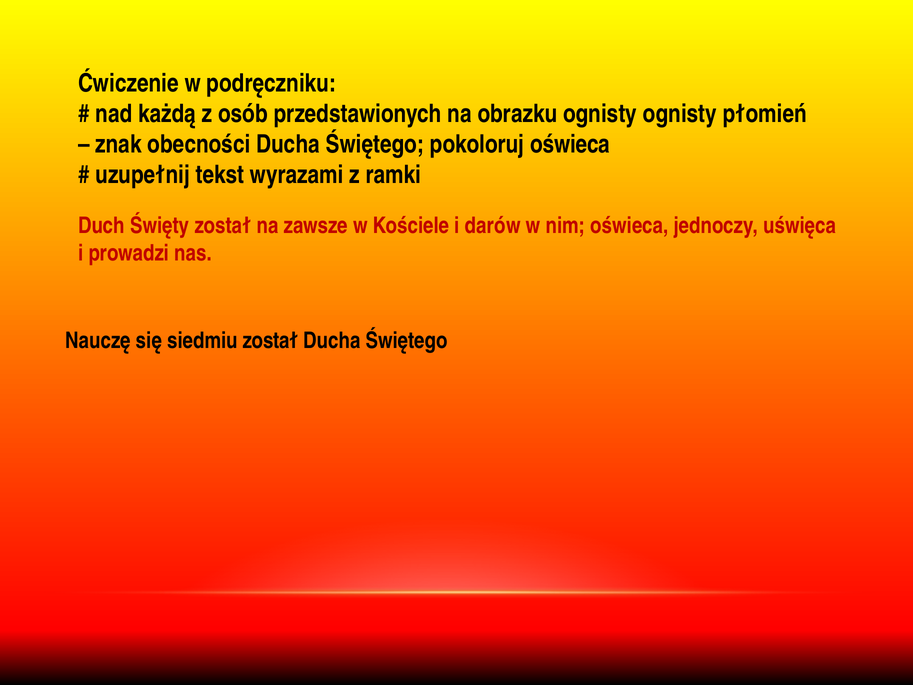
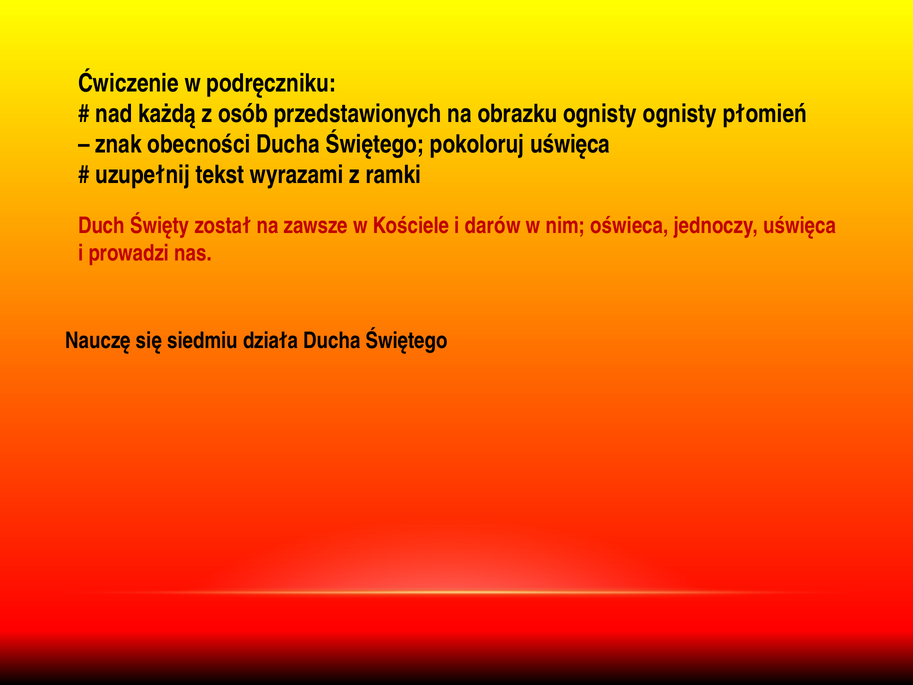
pokoloruj oświeca: oświeca -> uświęca (570, 144)
siedmiu został: został -> działa (271, 341)
